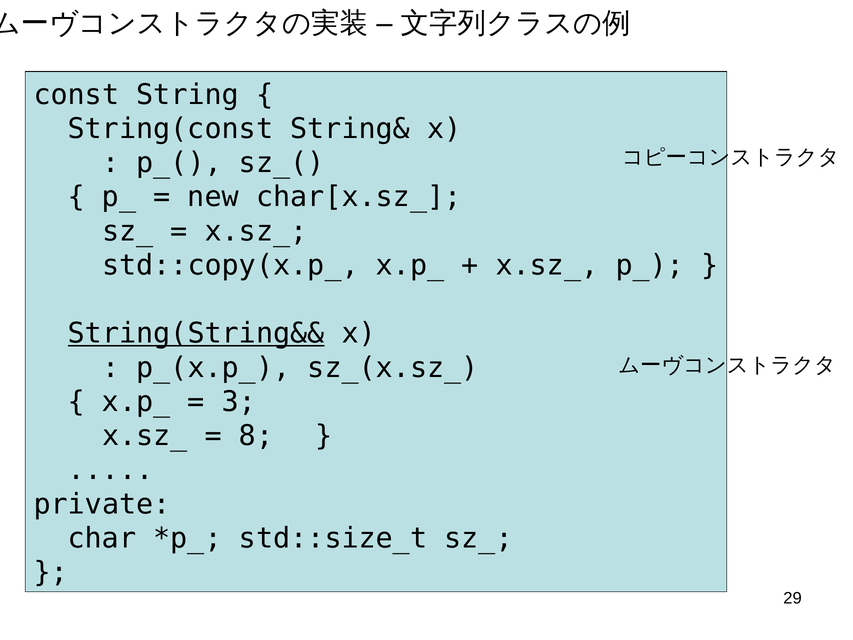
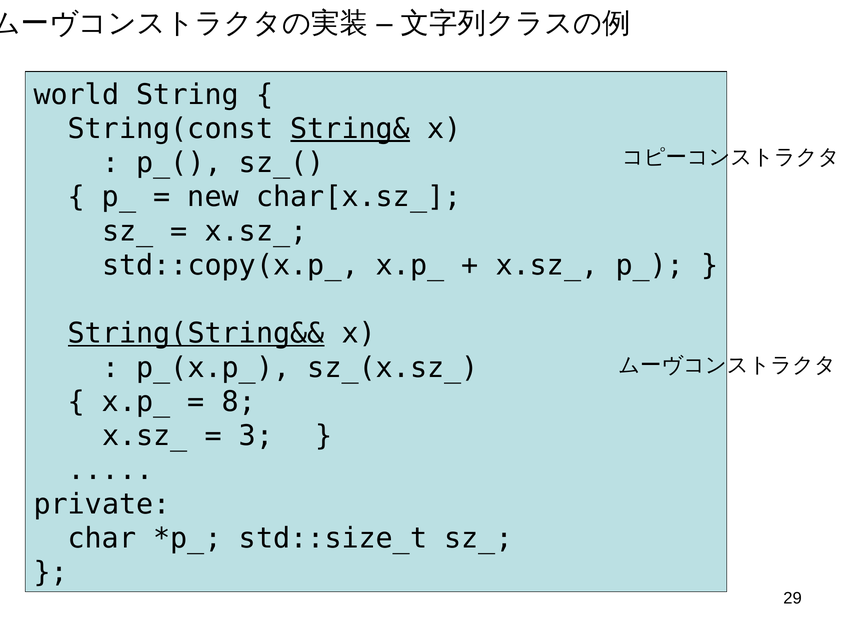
const: const -> world (76, 95)
String& underline: none -> present (350, 129)
3: 3 -> 8 (239, 402)
8: 8 -> 3 (256, 436)
